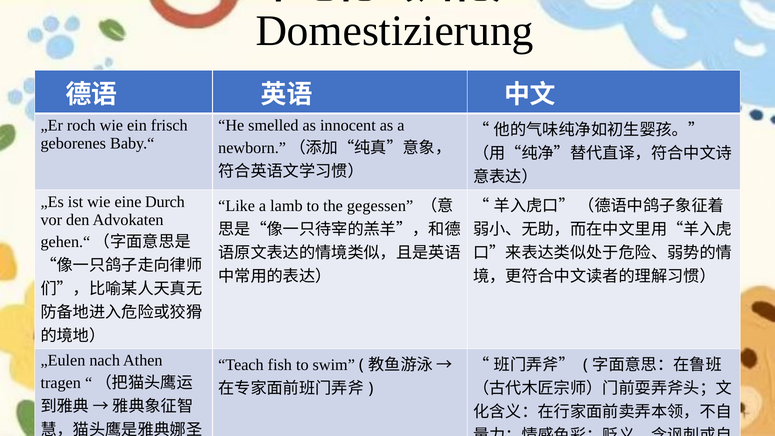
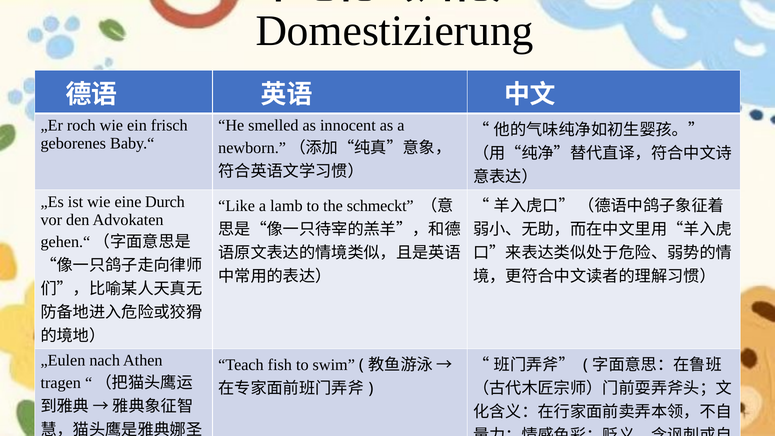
gegessen: gegessen -> schmeckt (380, 206)
